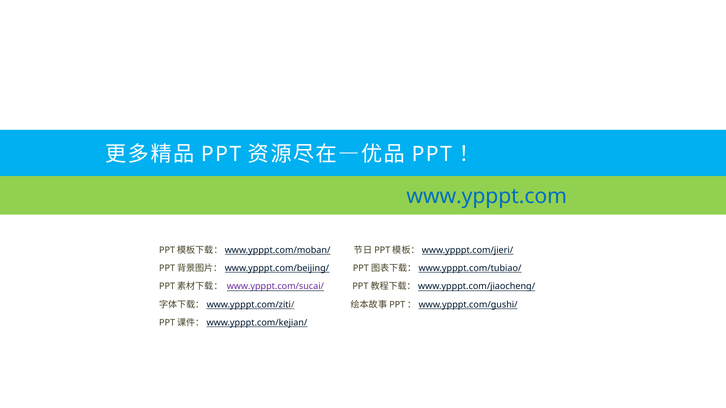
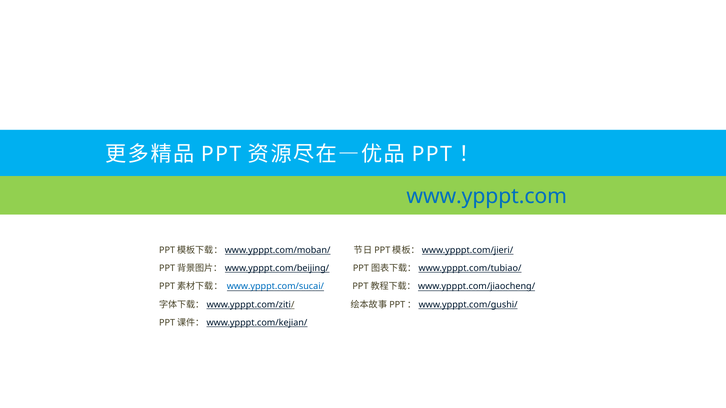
www.ypppt.com/sucai/ colour: purple -> blue (275, 287)
